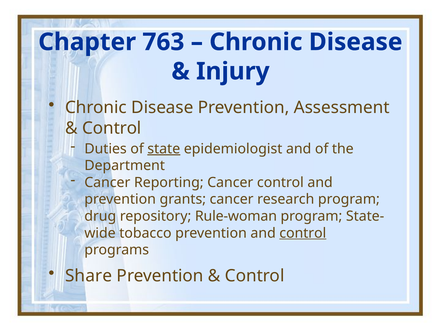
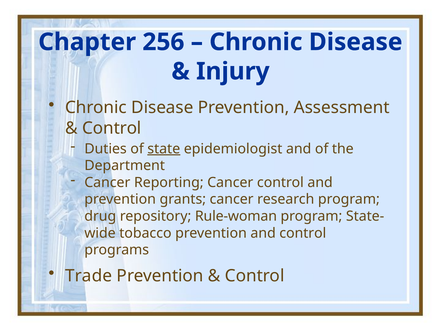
763: 763 -> 256 (163, 42)
control underline: present -> none (303, 234)
Share: Share -> Trade (89, 277)
